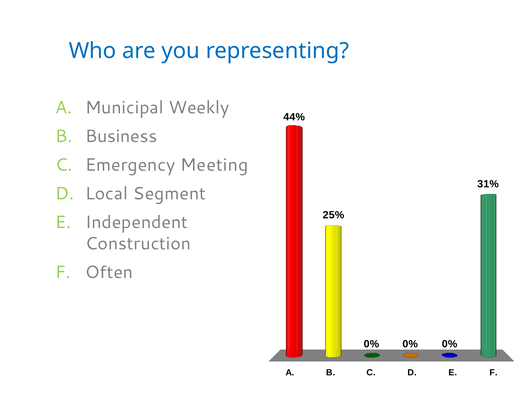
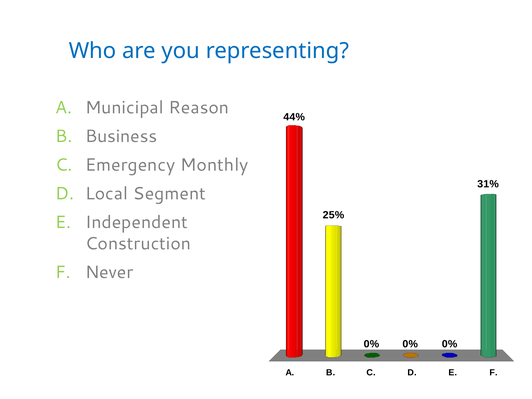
Weekly: Weekly -> Reason (199, 108)
Meeting: Meeting -> Monthly (214, 165)
Often: Often -> Never (109, 272)
